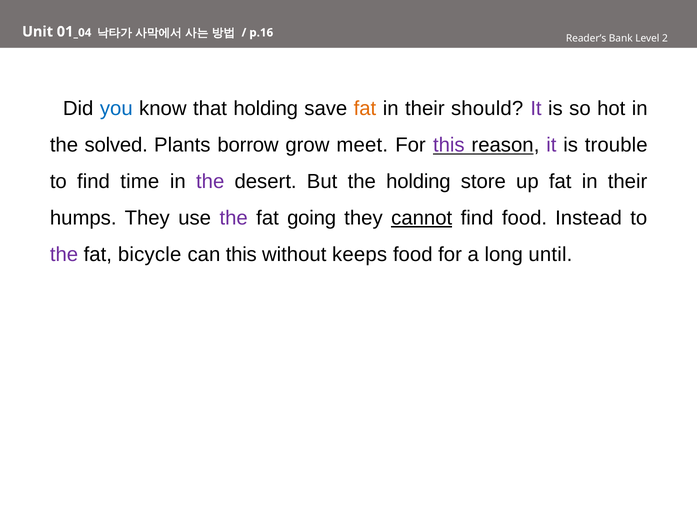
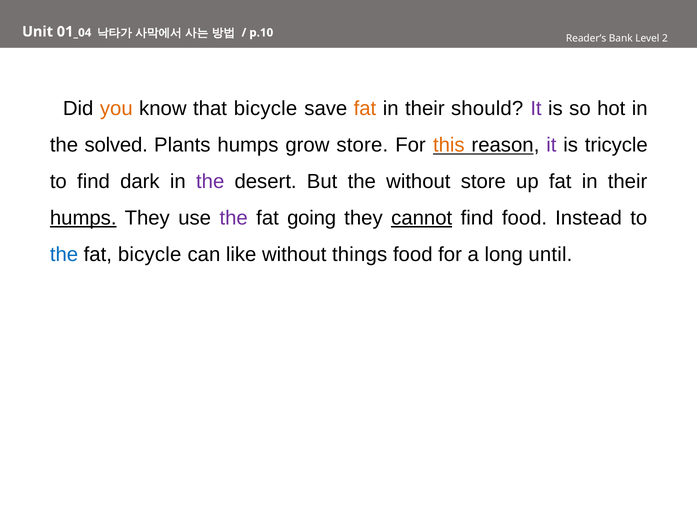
p.16: p.16 -> p.10 (261, 33)
you colour: blue -> orange (116, 108)
that holding: holding -> bicycle (266, 108)
Plants borrow: borrow -> humps (248, 145)
grow meet: meet -> store (362, 145)
this colour: purple -> orange (449, 145)
trouble: trouble -> tricycle (616, 145)
time: time -> dark (140, 181)
the holding: holding -> without (418, 181)
humps underline: none -> present (83, 218)
the colour: purple -> blue (64, 255)
can this: this -> like (241, 255)
keeps: keeps -> things (360, 255)
